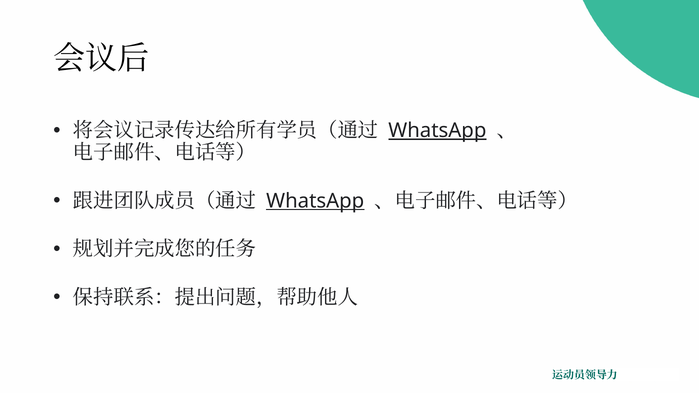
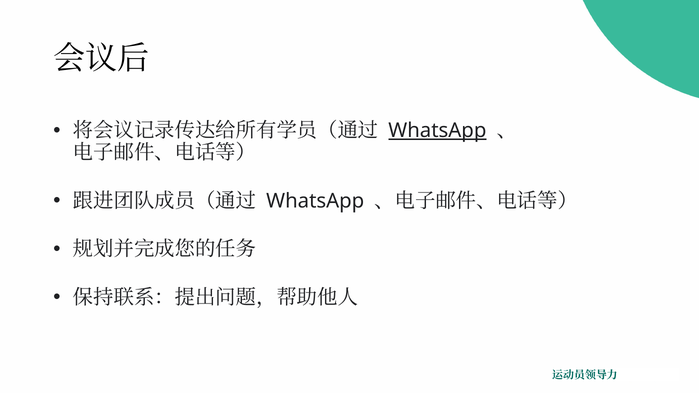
WhatsApp underline: present -> none (315, 201)
